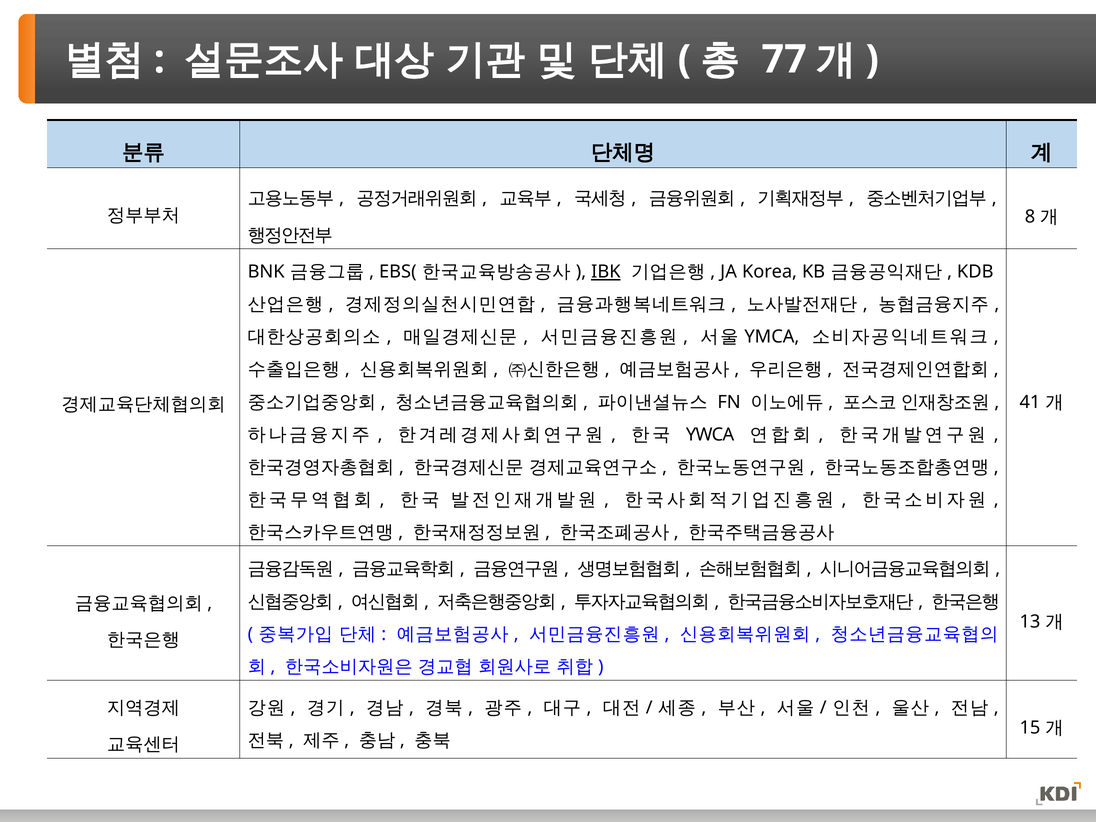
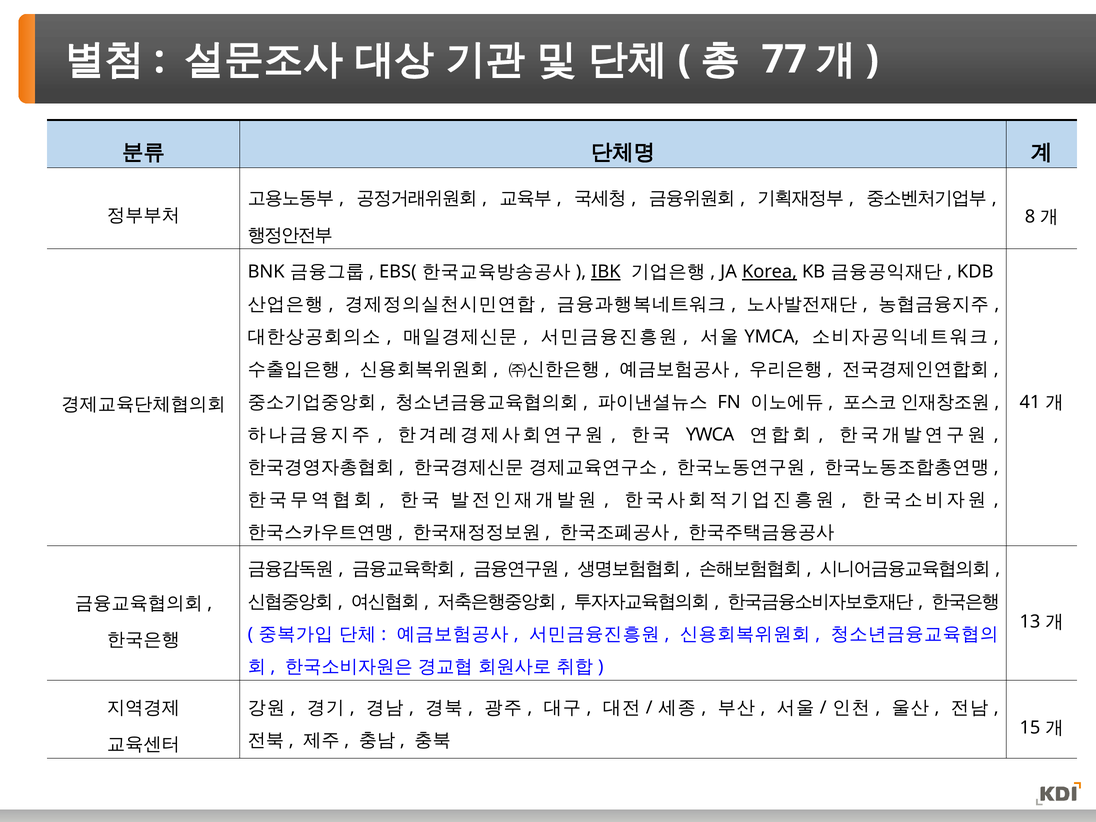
Korea underline: none -> present (770, 272)
